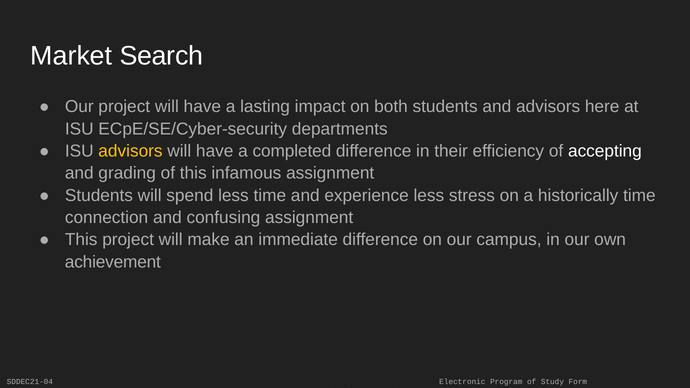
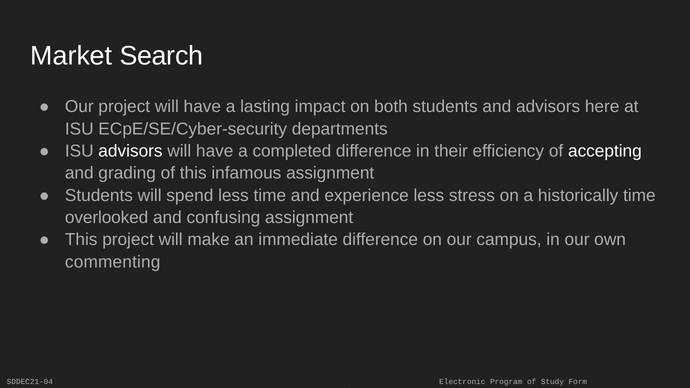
advisors colour: yellow -> white (130, 151)
connection: connection -> overlooked (107, 218)
achievement: achievement -> commenting (113, 262)
